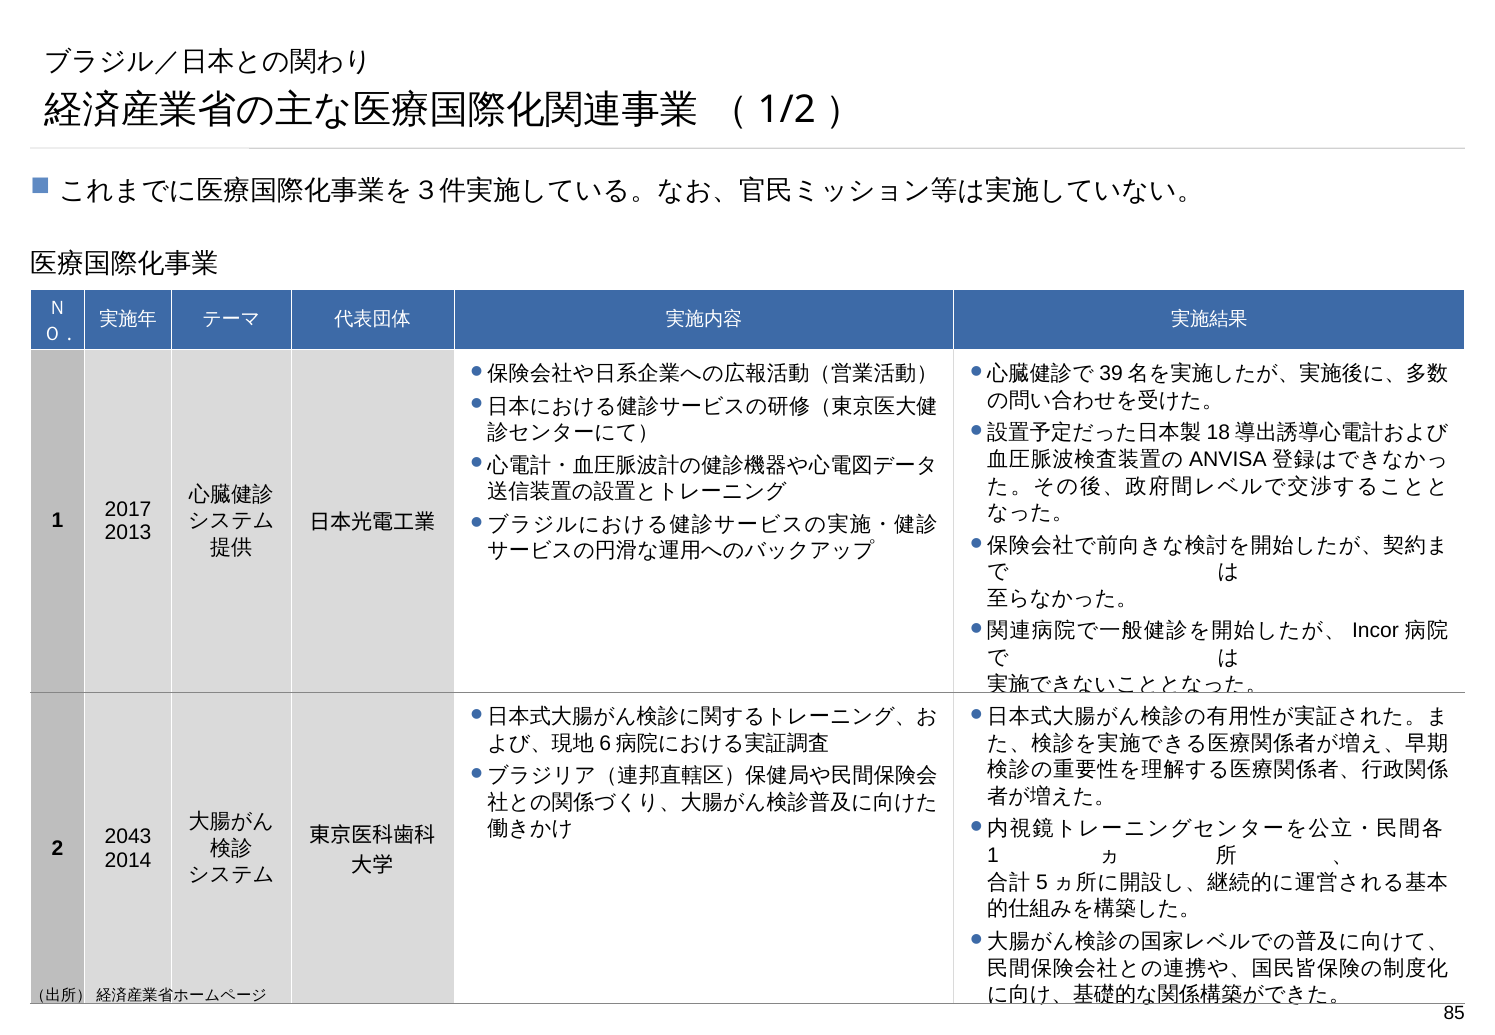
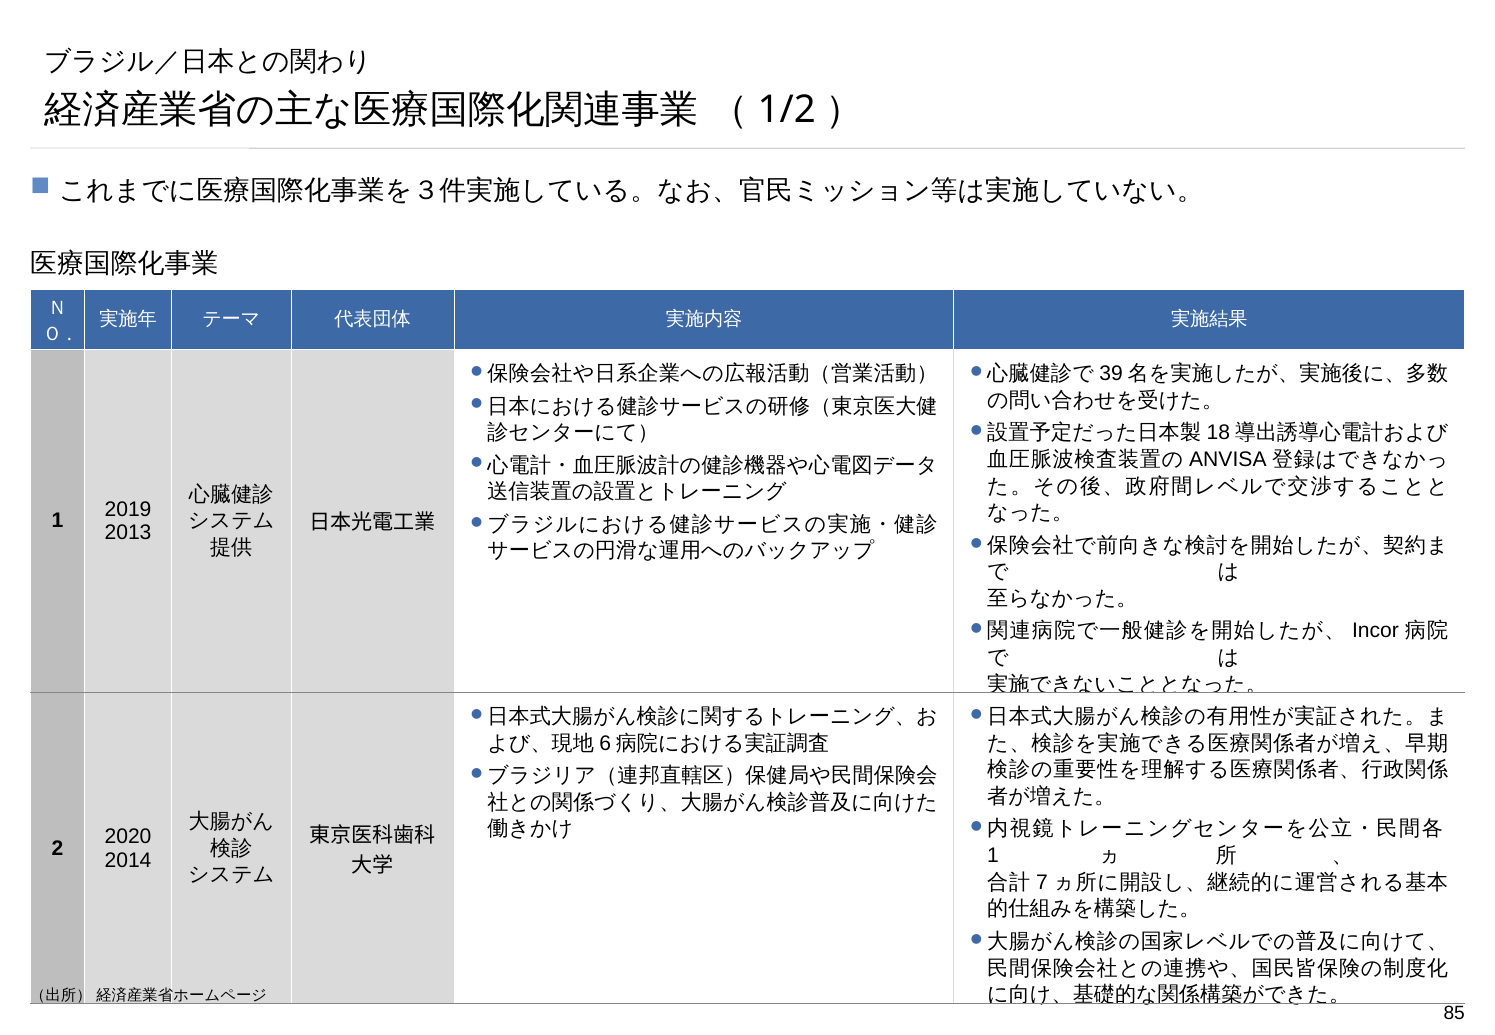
2017: 2017 -> 2019 (128, 509)
2043: 2043 -> 2020 (128, 837)
5: 5 -> 7 (1042, 882)
